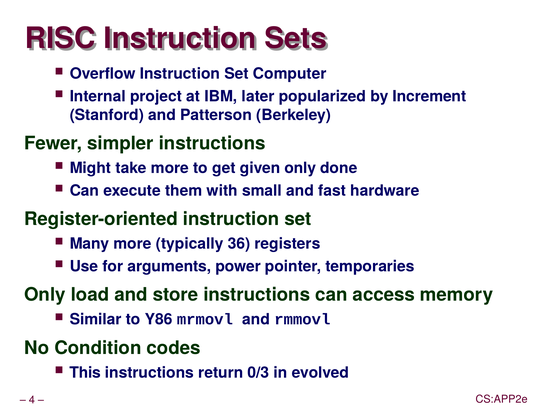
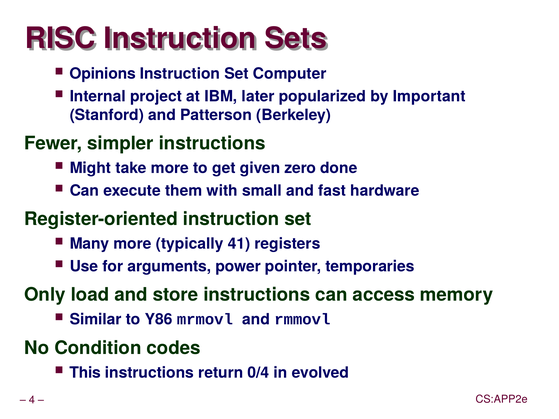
Overflow: Overflow -> Opinions (103, 74)
Increment: Increment -> Important (429, 96)
given only: only -> zero (300, 168)
36: 36 -> 41 (239, 244)
0/3: 0/3 -> 0/4 (258, 373)
